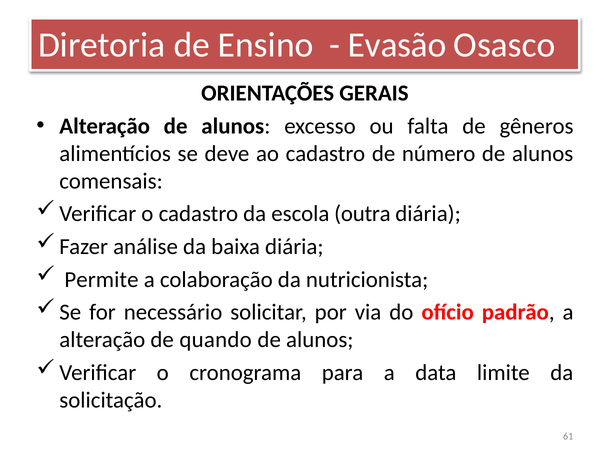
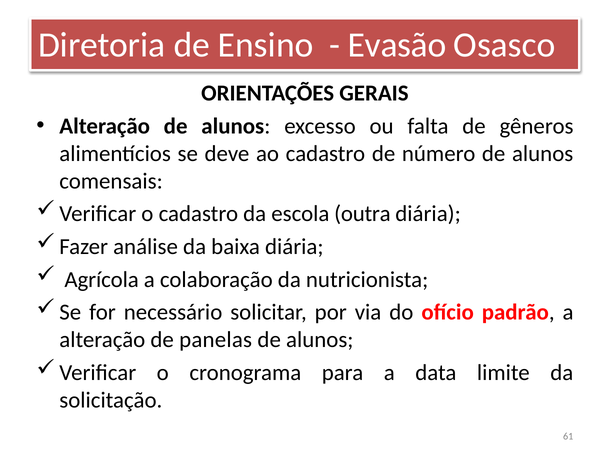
Permite: Permite -> Agrícola (102, 280)
quando: quando -> panelas (216, 340)
